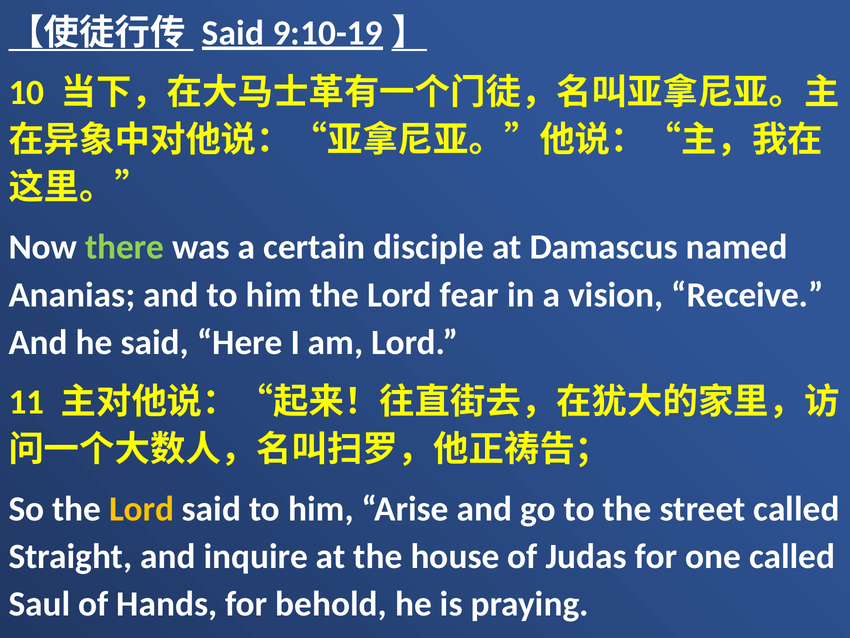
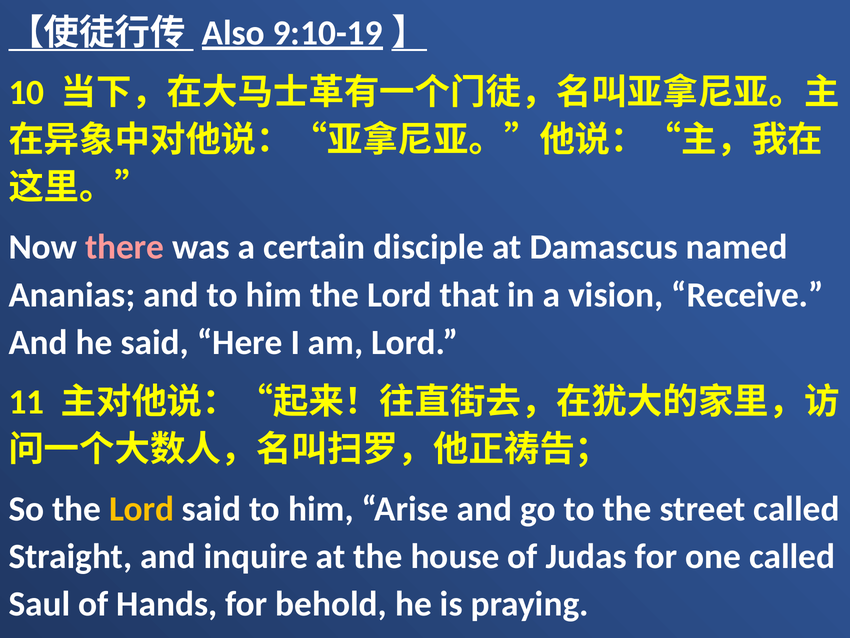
Said: Said -> Also (233, 33)
there colour: light green -> pink (125, 247)
fear: fear -> that (470, 295)
